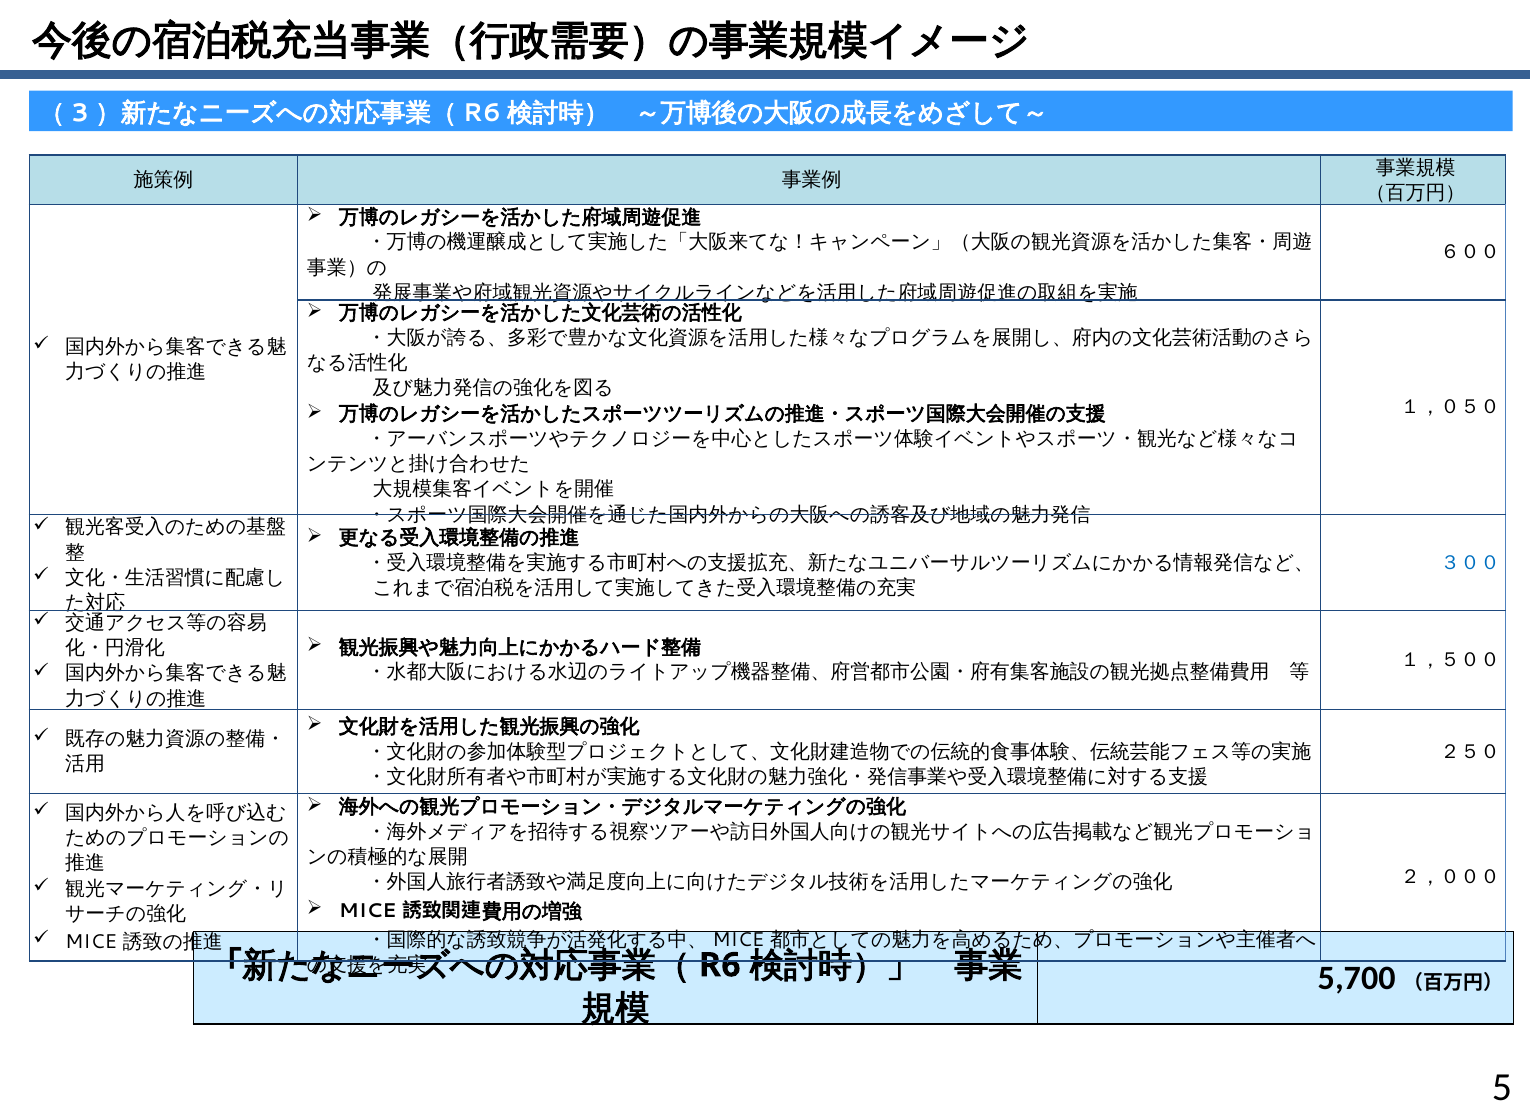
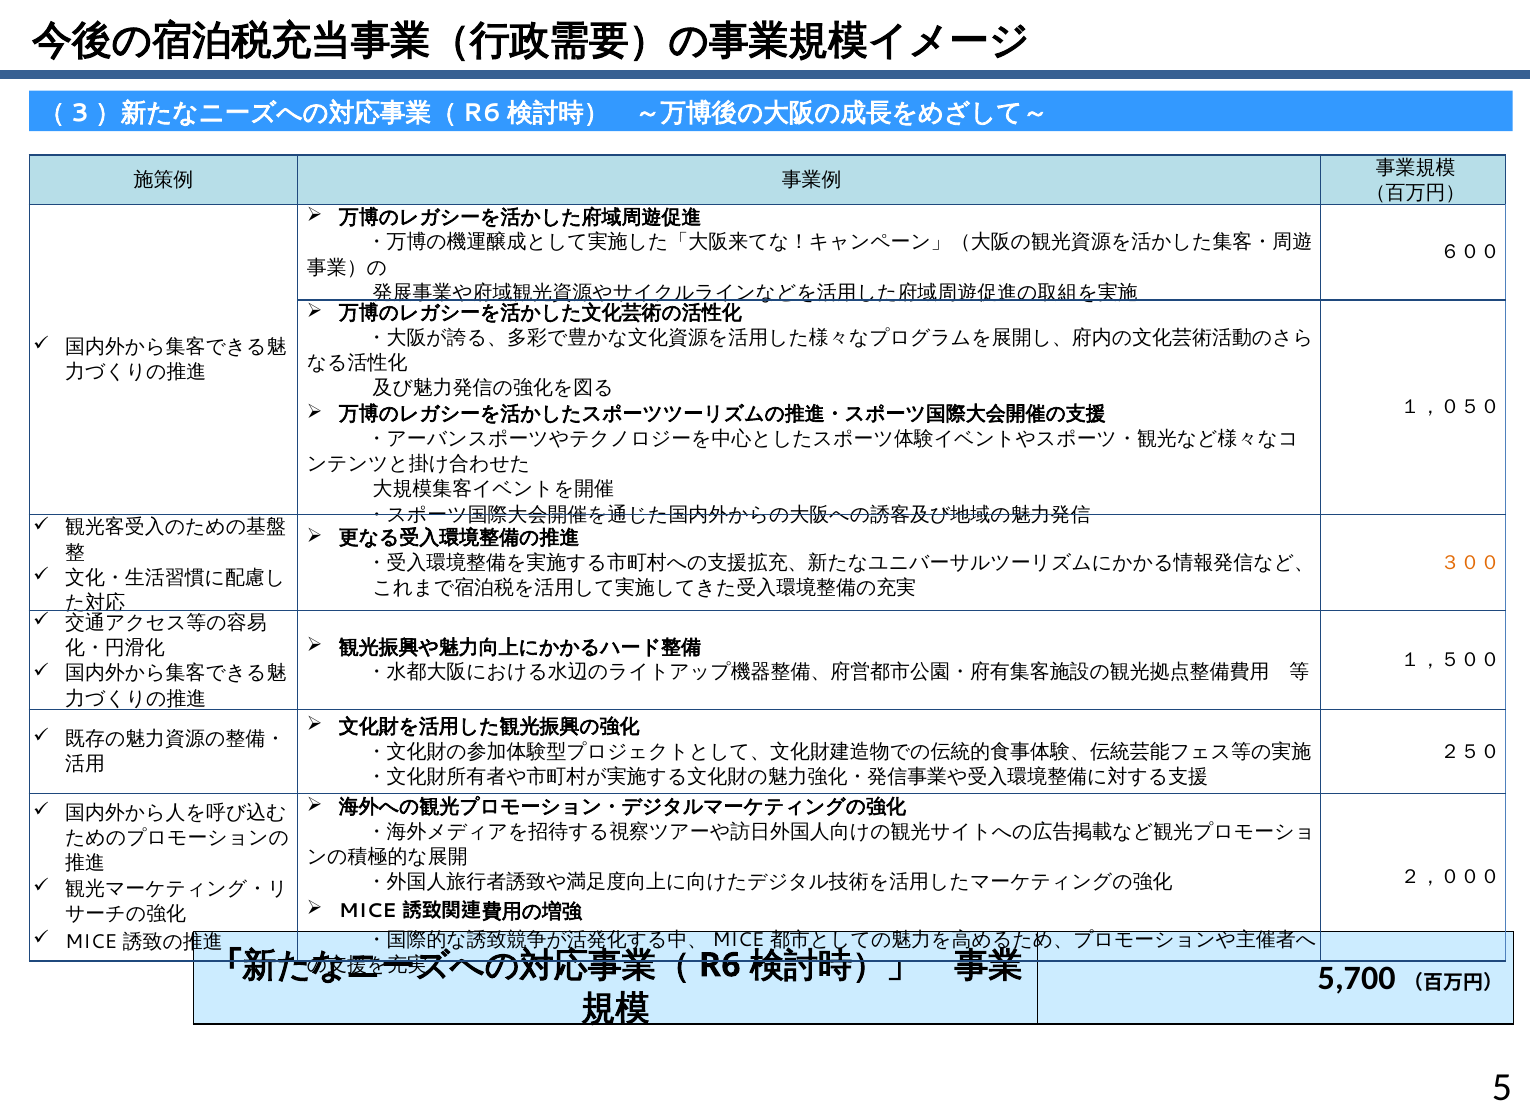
３００ colour: blue -> orange (1470, 563)
